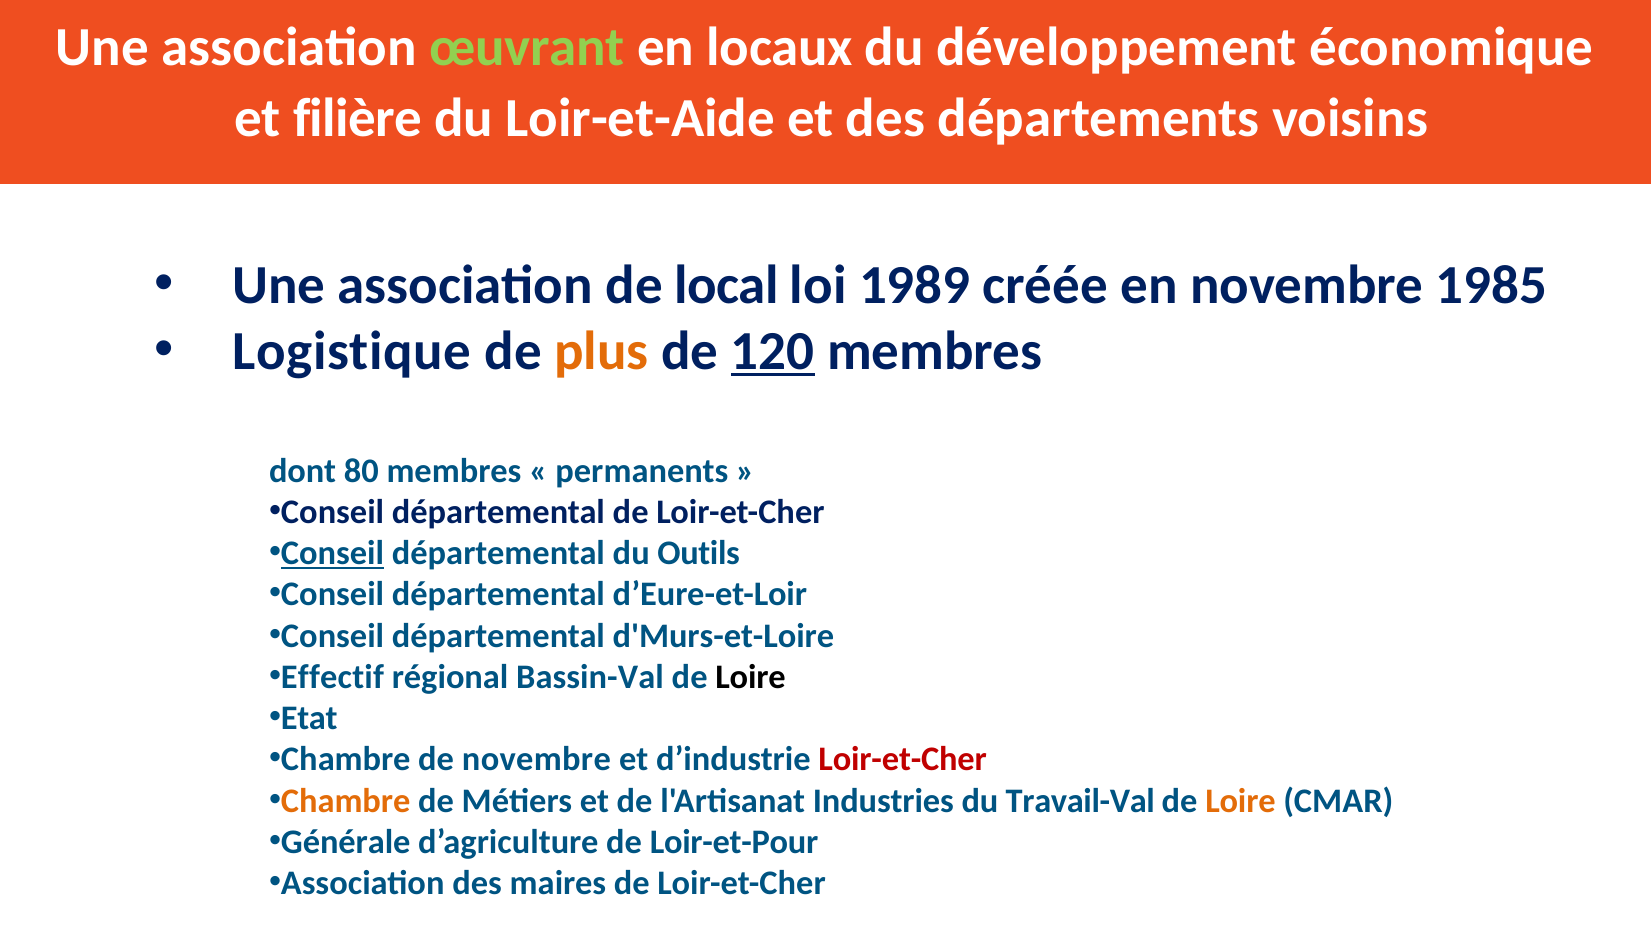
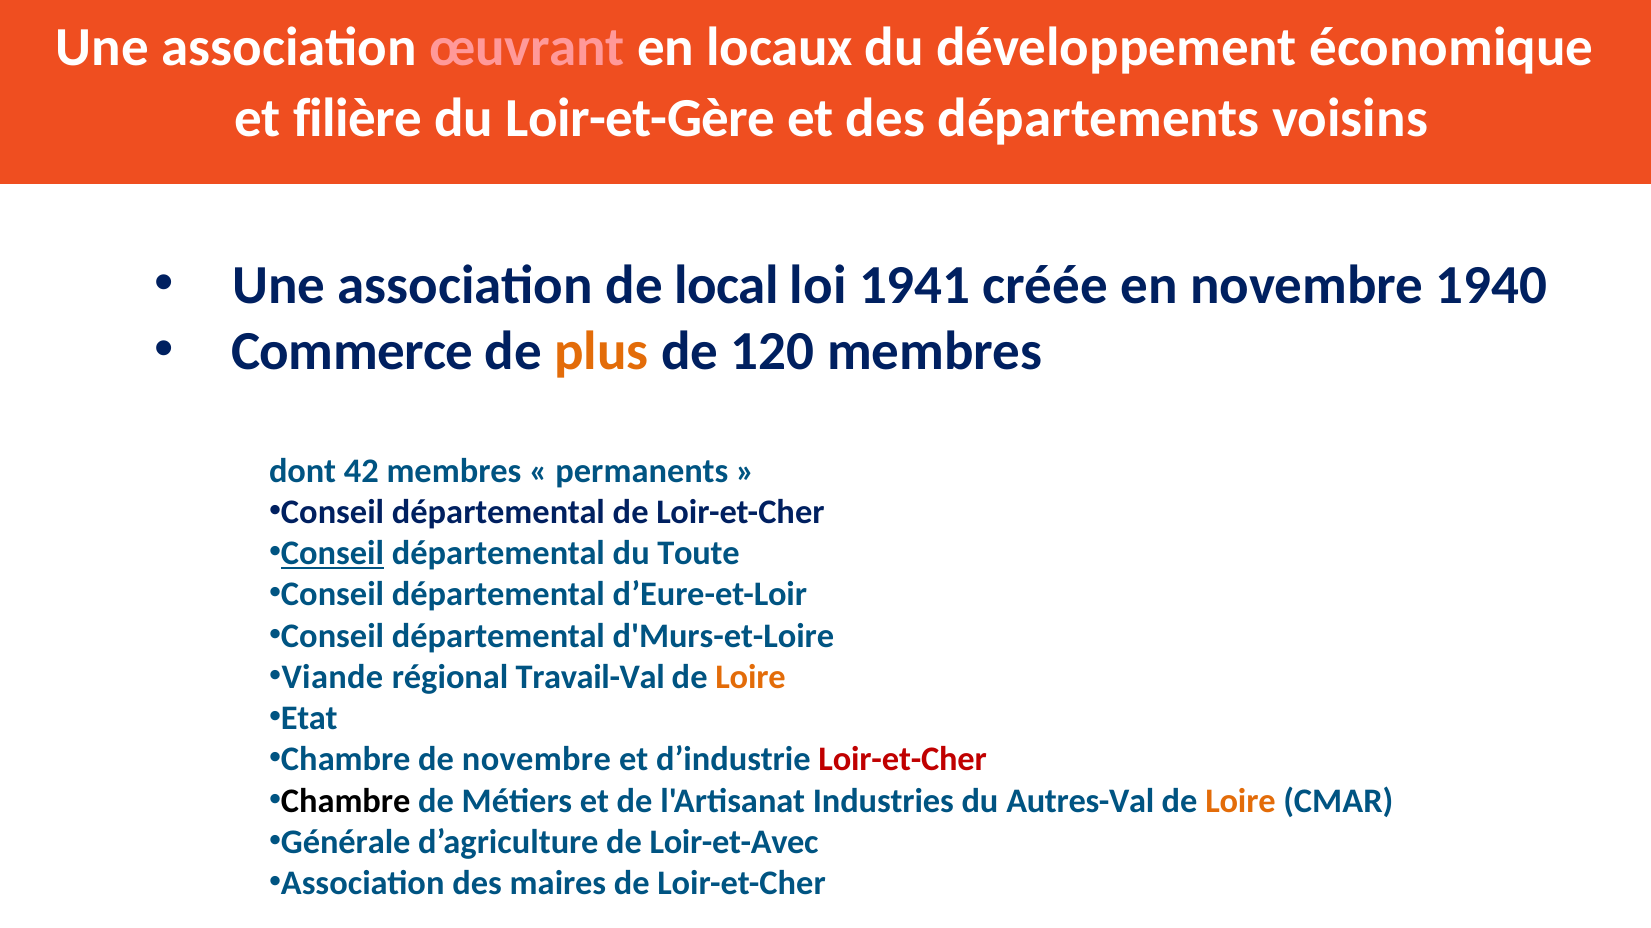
œuvrant colour: light green -> pink (527, 48)
Loir-et-Aide: Loir-et-Aide -> Loir-et-Gère (640, 118)
1989: 1989 -> 1941 (915, 285)
1985: 1985 -> 1940 (1492, 285)
Logistique: Logistique -> Commerce (352, 351)
120 underline: present -> none (773, 351)
80: 80 -> 42 (361, 471)
Outils: Outils -> Toute (699, 554)
Effectif: Effectif -> Viande (332, 678)
Bassin-Val: Bassin-Val -> Travail-Val (590, 678)
Loire colour: black -> orange (751, 678)
Chambre colour: orange -> black (346, 801)
Travail-Val: Travail-Val -> Autres-Val (1080, 801)
Loir-et-Pour: Loir-et-Pour -> Loir-et-Avec (734, 843)
